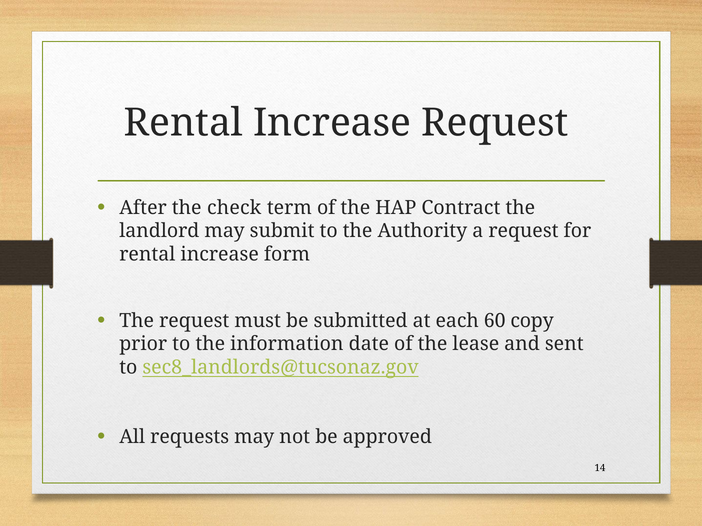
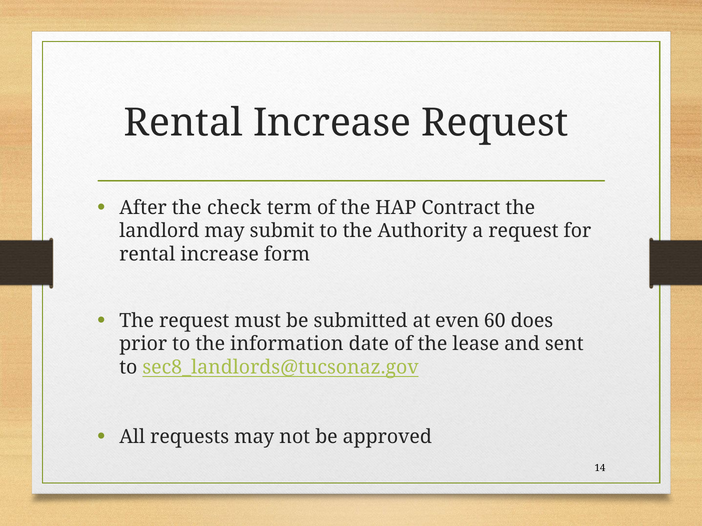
each: each -> even (457, 321)
copy: copy -> does (532, 321)
